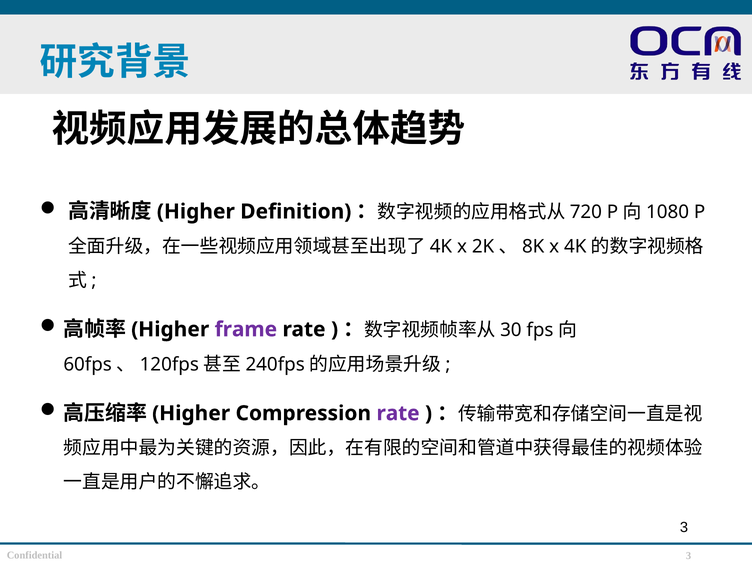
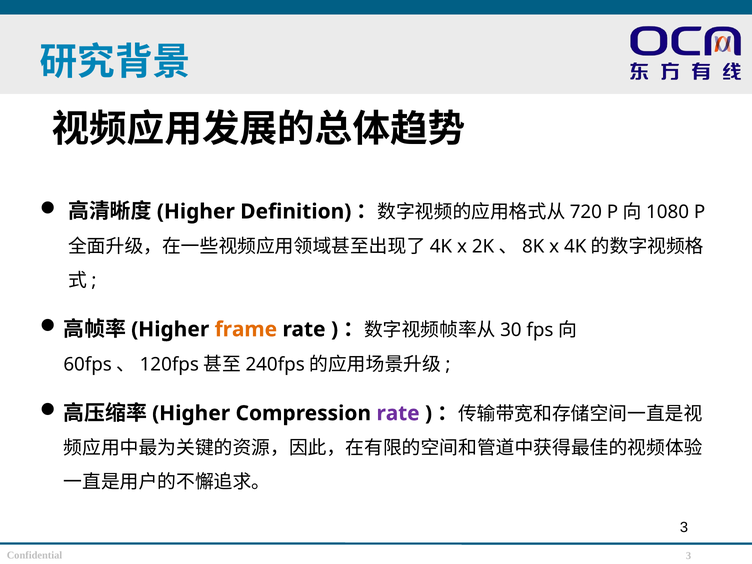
frame colour: purple -> orange (246, 329)
